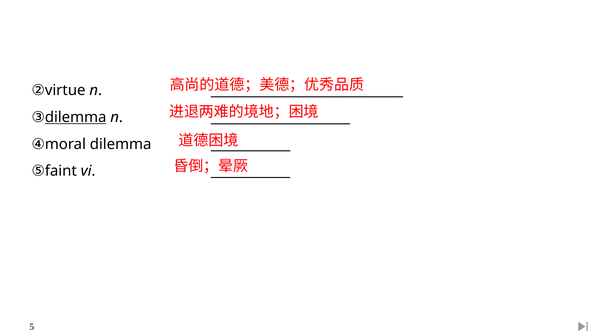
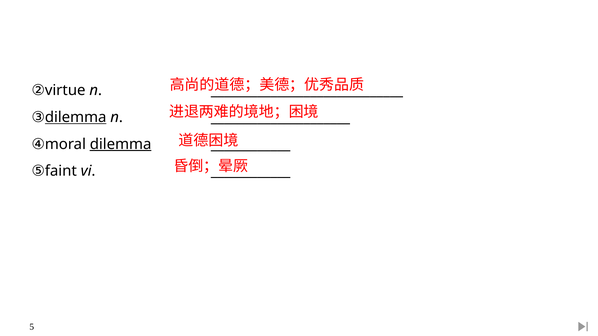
dilemma underline: none -> present (121, 144)
